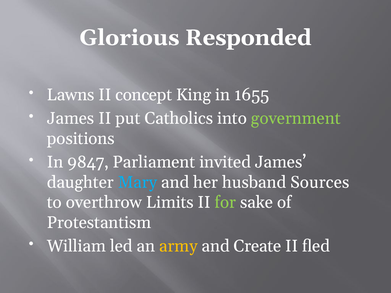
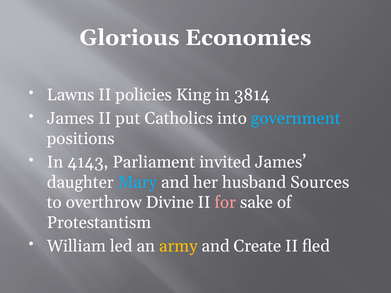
Responded: Responded -> Economies (248, 38)
concept: concept -> policies (144, 95)
1655: 1655 -> 3814 (252, 95)
government colour: light green -> light blue (296, 119)
9847: 9847 -> 4143 (88, 162)
Limits: Limits -> Divine (170, 203)
for colour: light green -> pink (225, 203)
